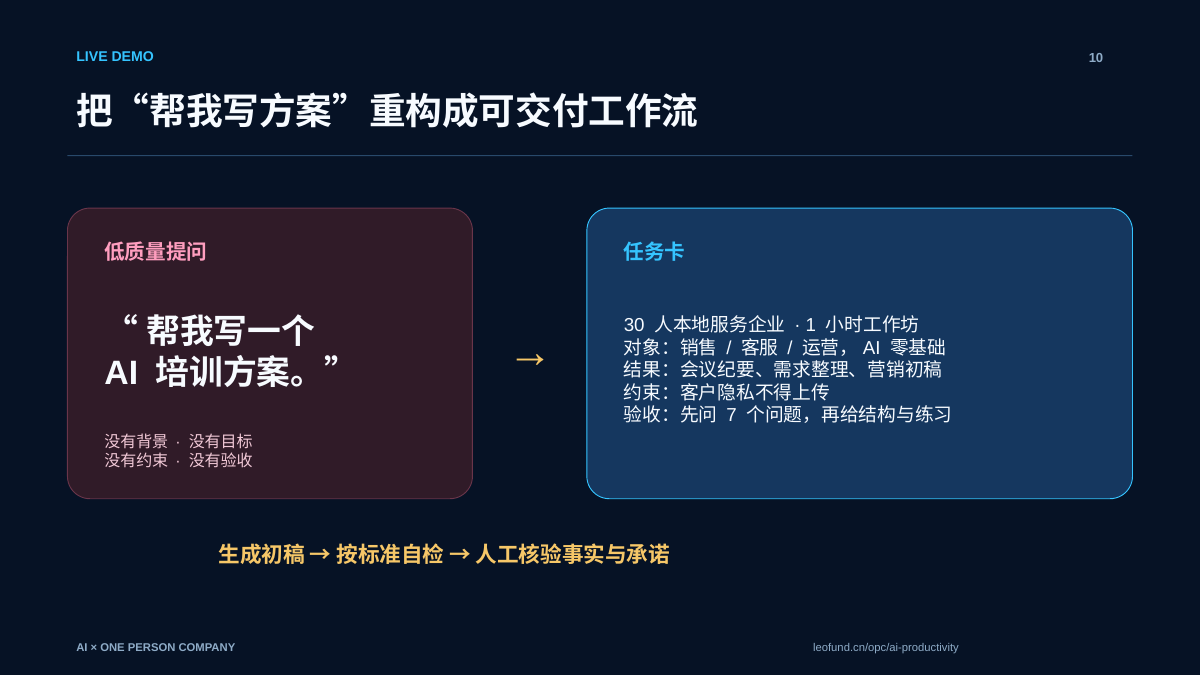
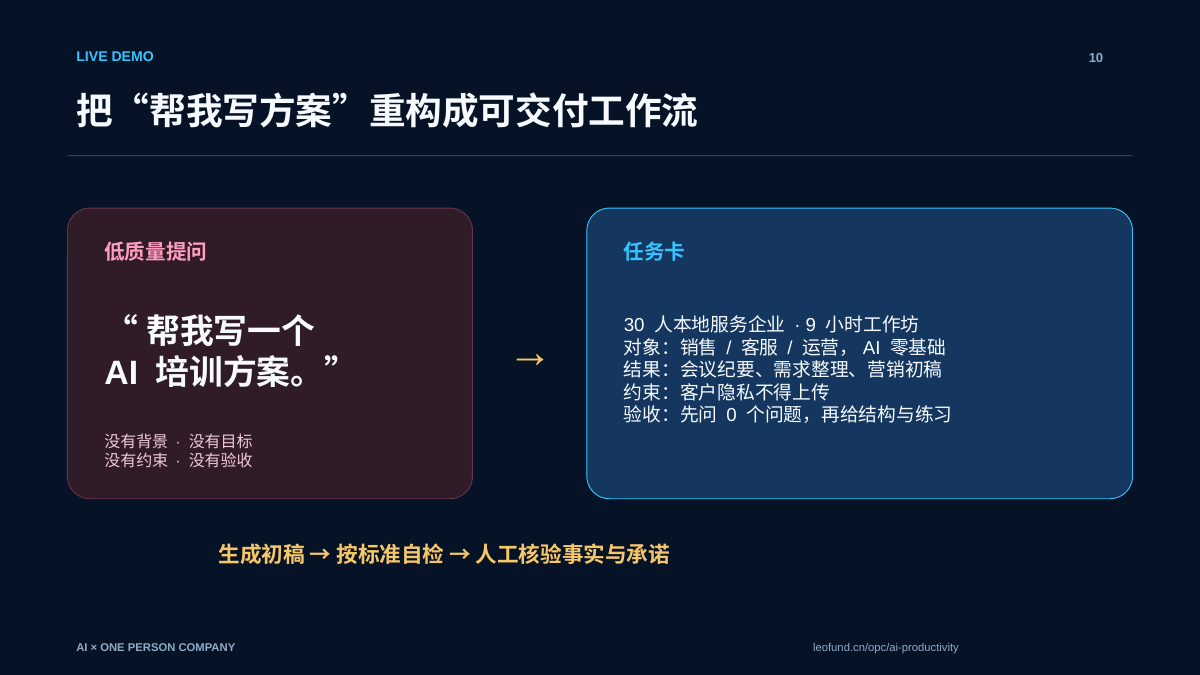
1: 1 -> 9 (811, 326)
7: 7 -> 0 (732, 416)
